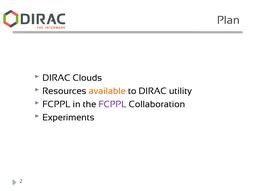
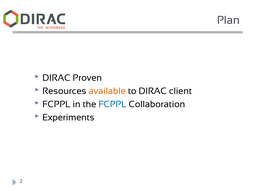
Clouds: Clouds -> Proven (87, 78)
utility: utility -> client (180, 91)
FCPPL colour: purple -> blue (112, 104)
